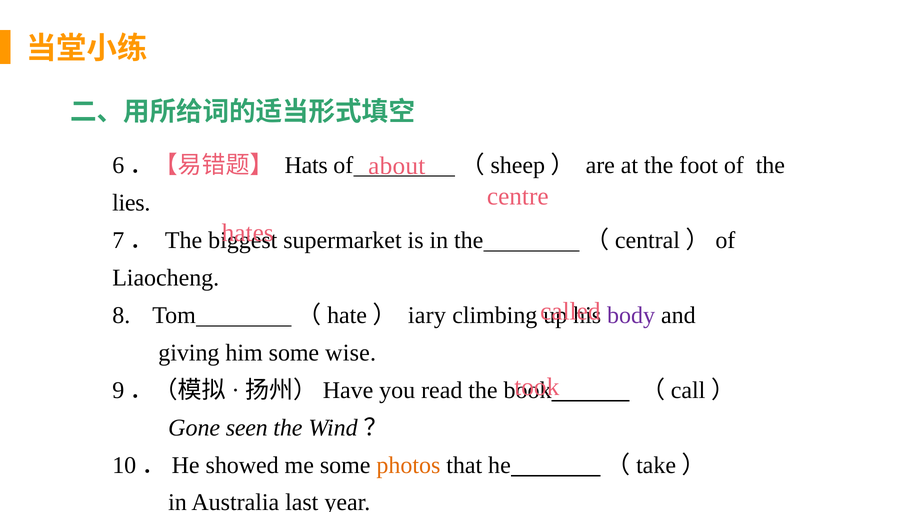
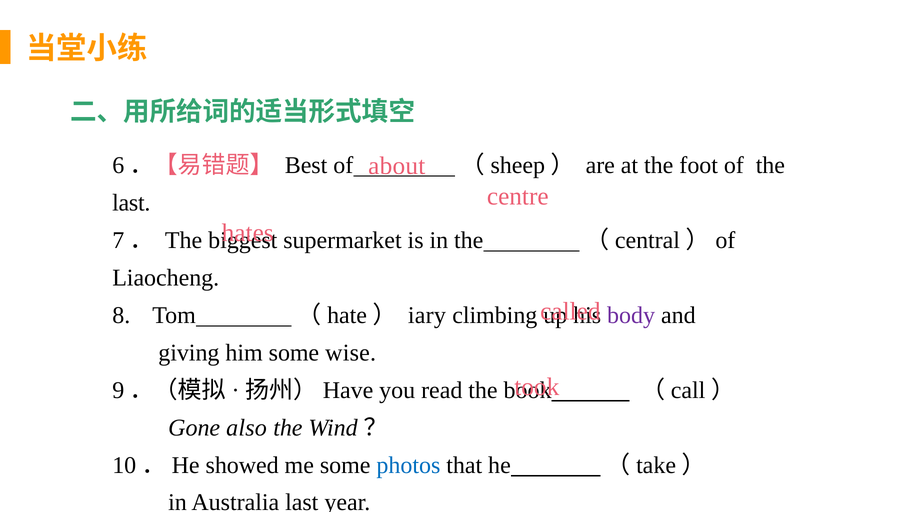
Hats: Hats -> Best (306, 165)
lies: lies -> last (131, 203)
seen: seen -> also (246, 428)
photos colour: orange -> blue (408, 465)
